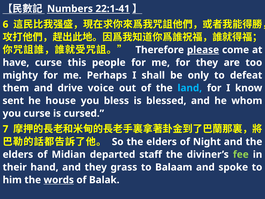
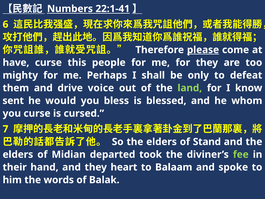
land colour: light blue -> light green (190, 88)
house: house -> would (61, 101)
Night: Night -> Stand (207, 142)
staff: staff -> took (151, 154)
grass: grass -> heart (124, 167)
words underline: present -> none (59, 180)
